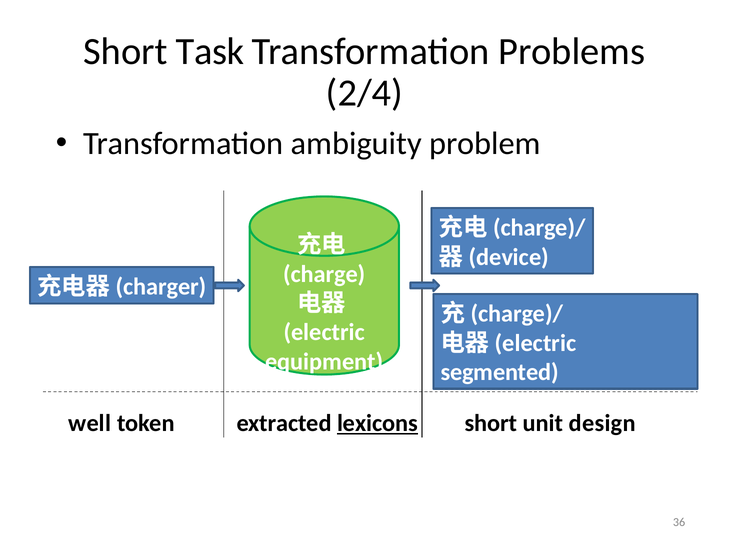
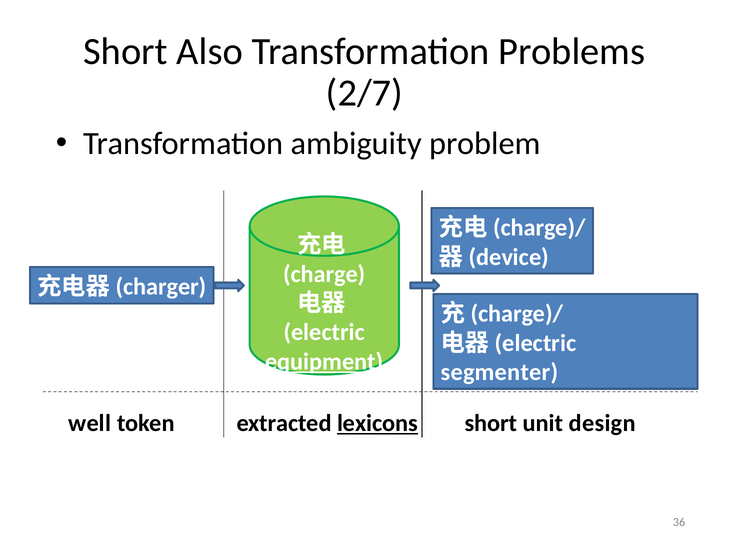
Task: Task -> Also (210, 52)
2/4: 2/4 -> 2/7 (364, 93)
equipment underline: none -> present (324, 361)
segmented: segmented -> segmenter (499, 372)
